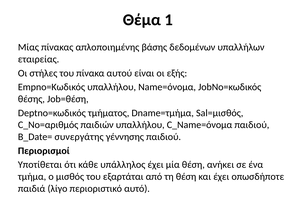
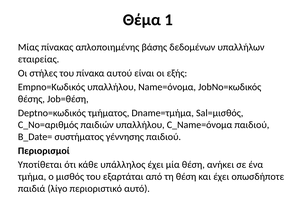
συνεργάτης: συνεργάτης -> συστήματος (79, 137)
